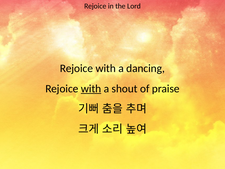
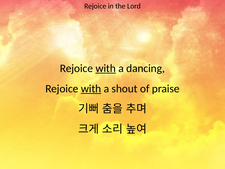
with underline: none -> present (106, 68)
